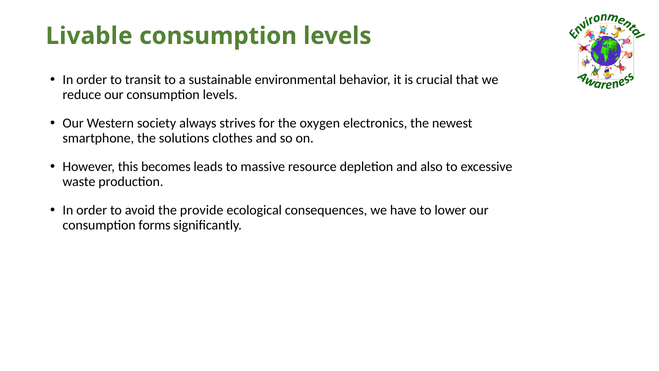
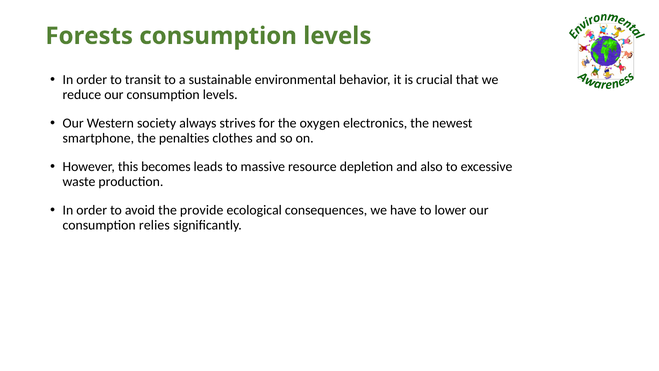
Livable: Livable -> Forests (89, 36)
solutions: solutions -> penalties (184, 138)
forms: forms -> relies (154, 225)
